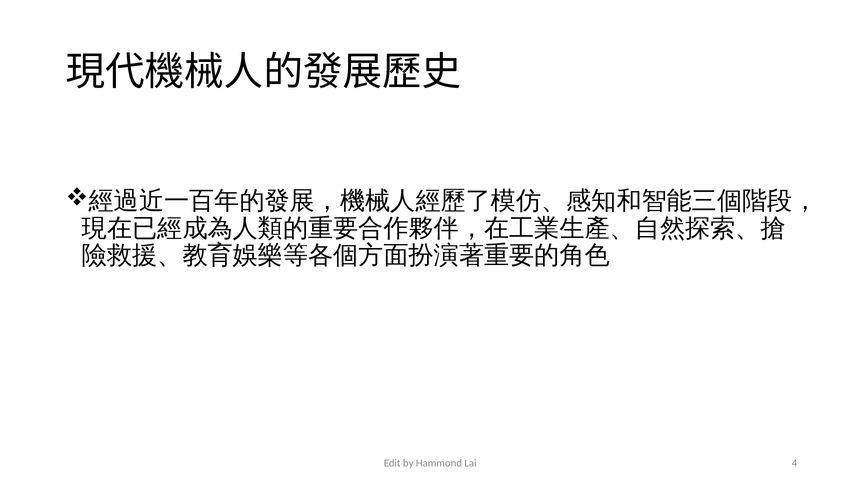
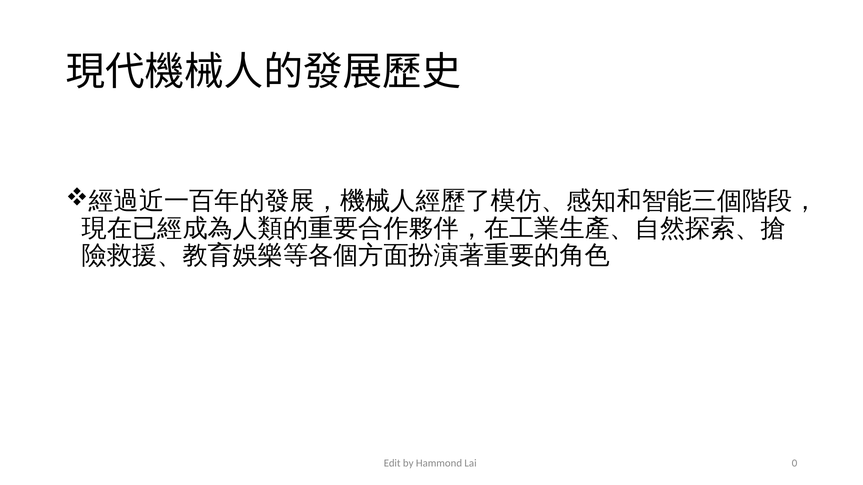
4: 4 -> 0 (795, 463)
